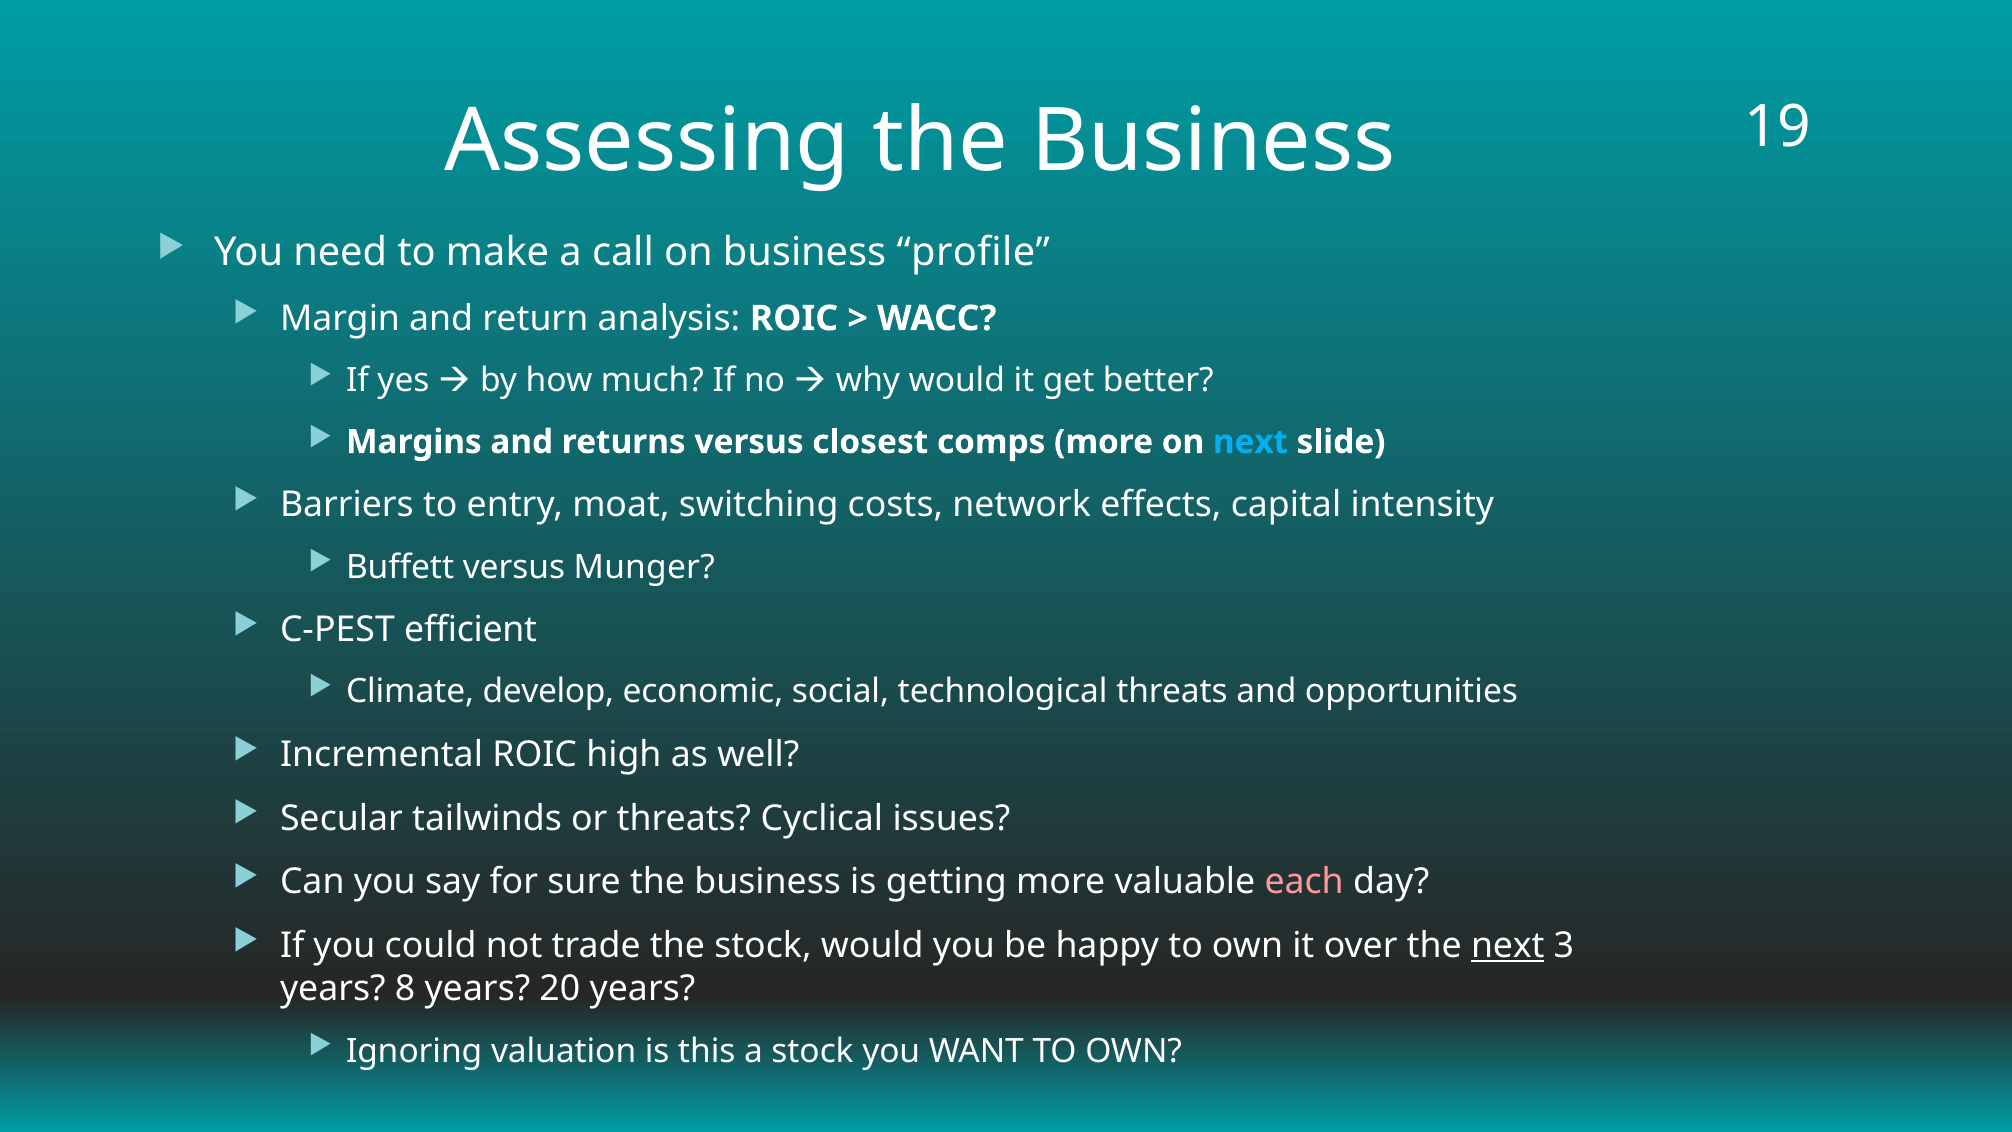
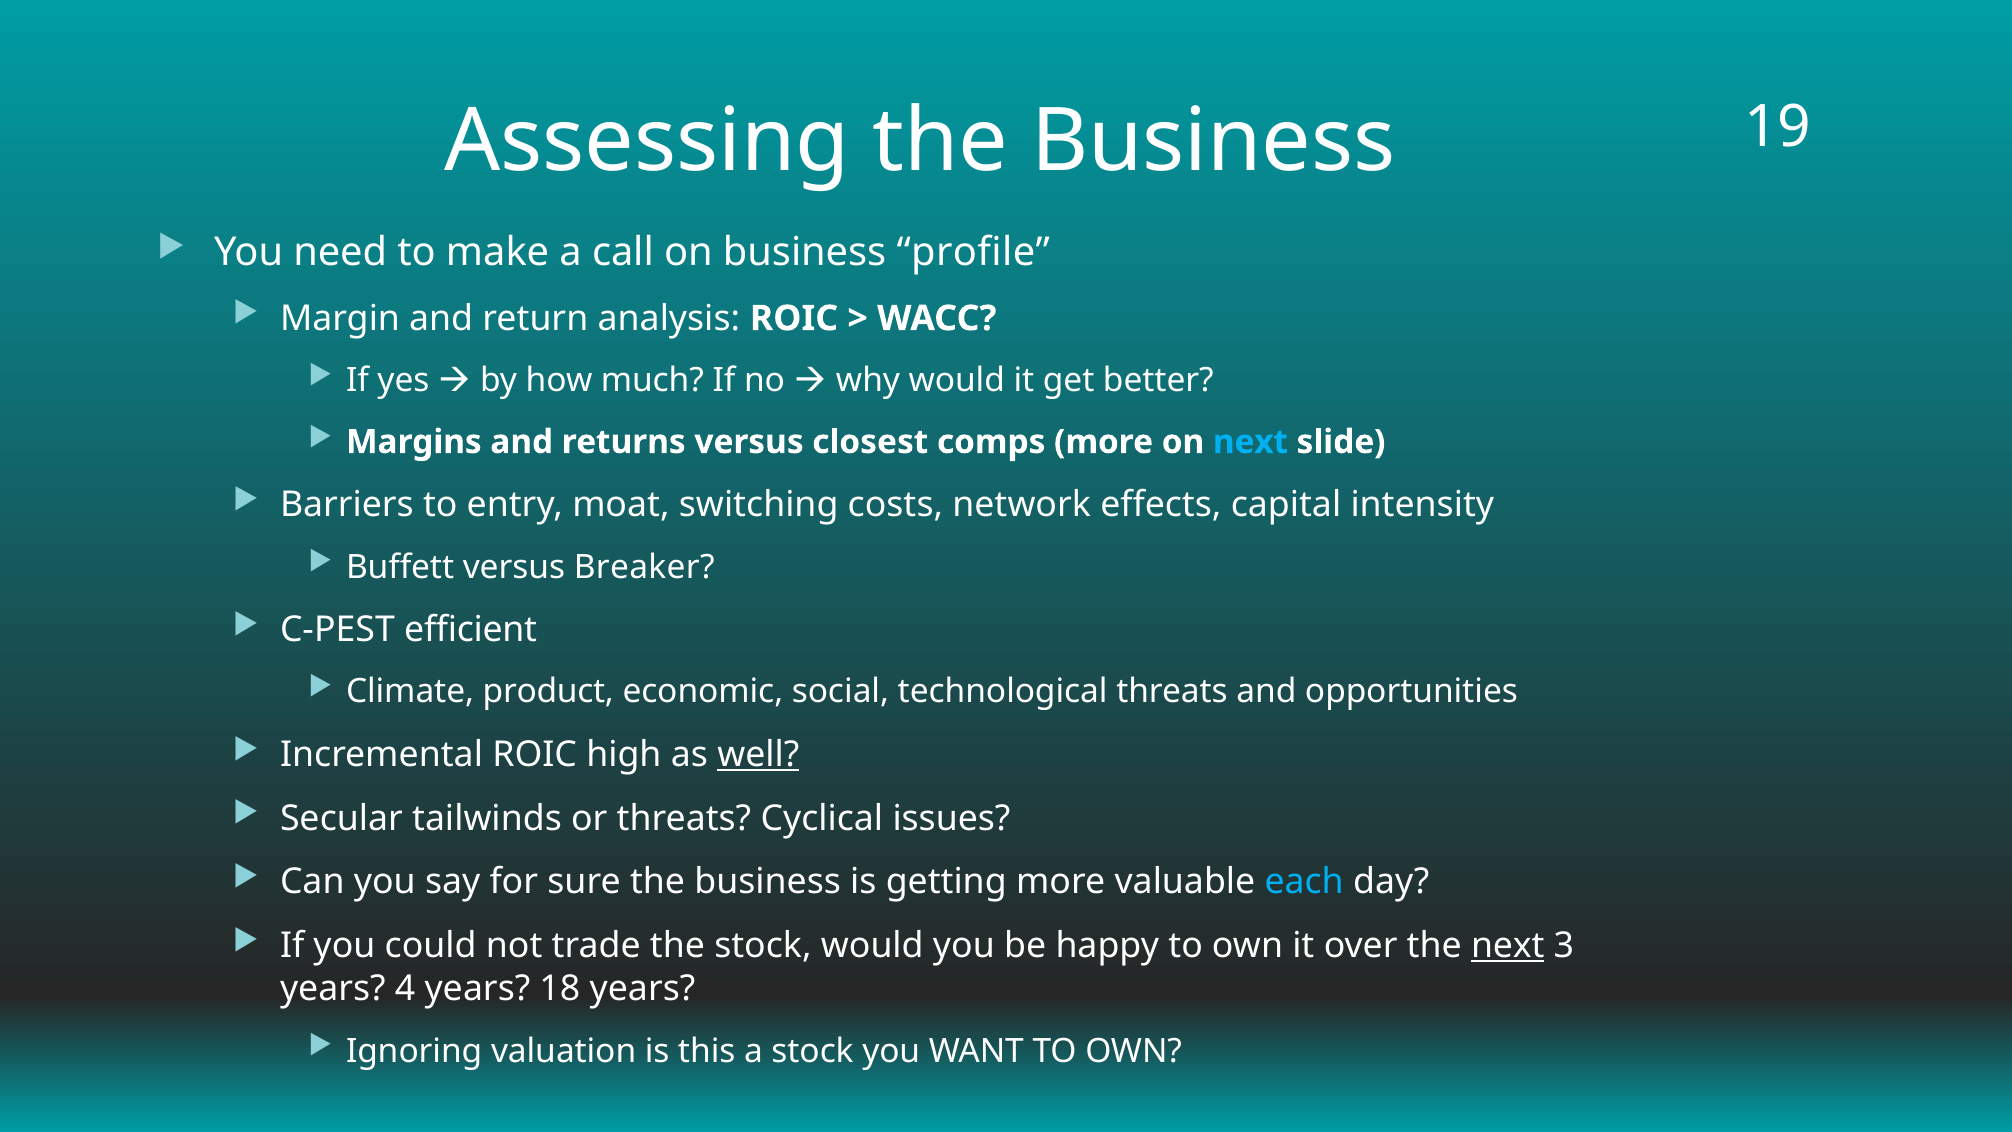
Munger: Munger -> Breaker (644, 567)
develop: develop -> product (548, 692)
well underline: none -> present (758, 754)
each colour: pink -> light blue (1304, 882)
8: 8 -> 4 (405, 988)
20: 20 -> 18 (560, 988)
